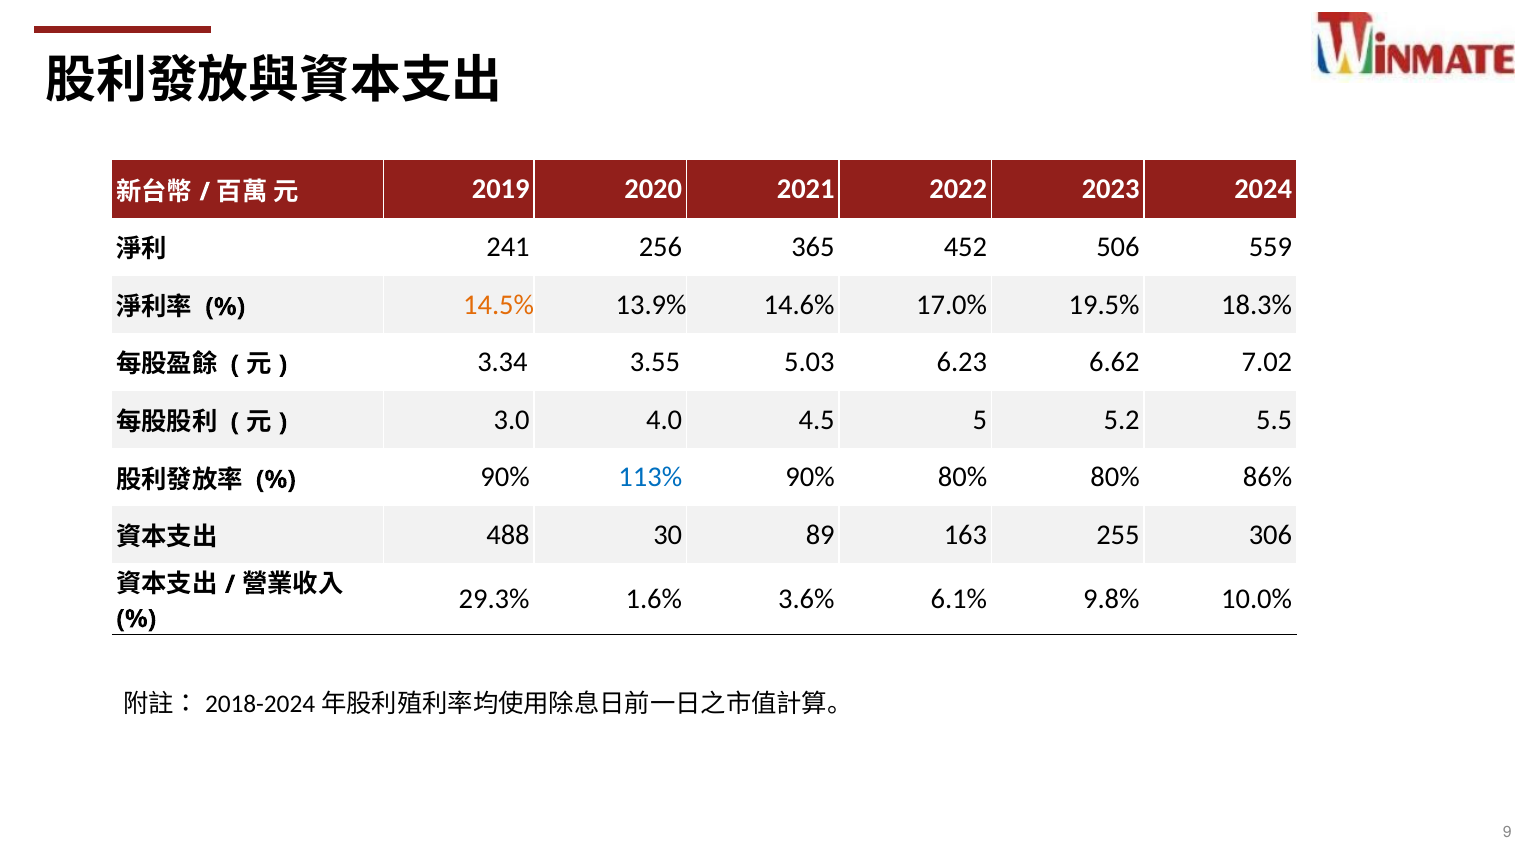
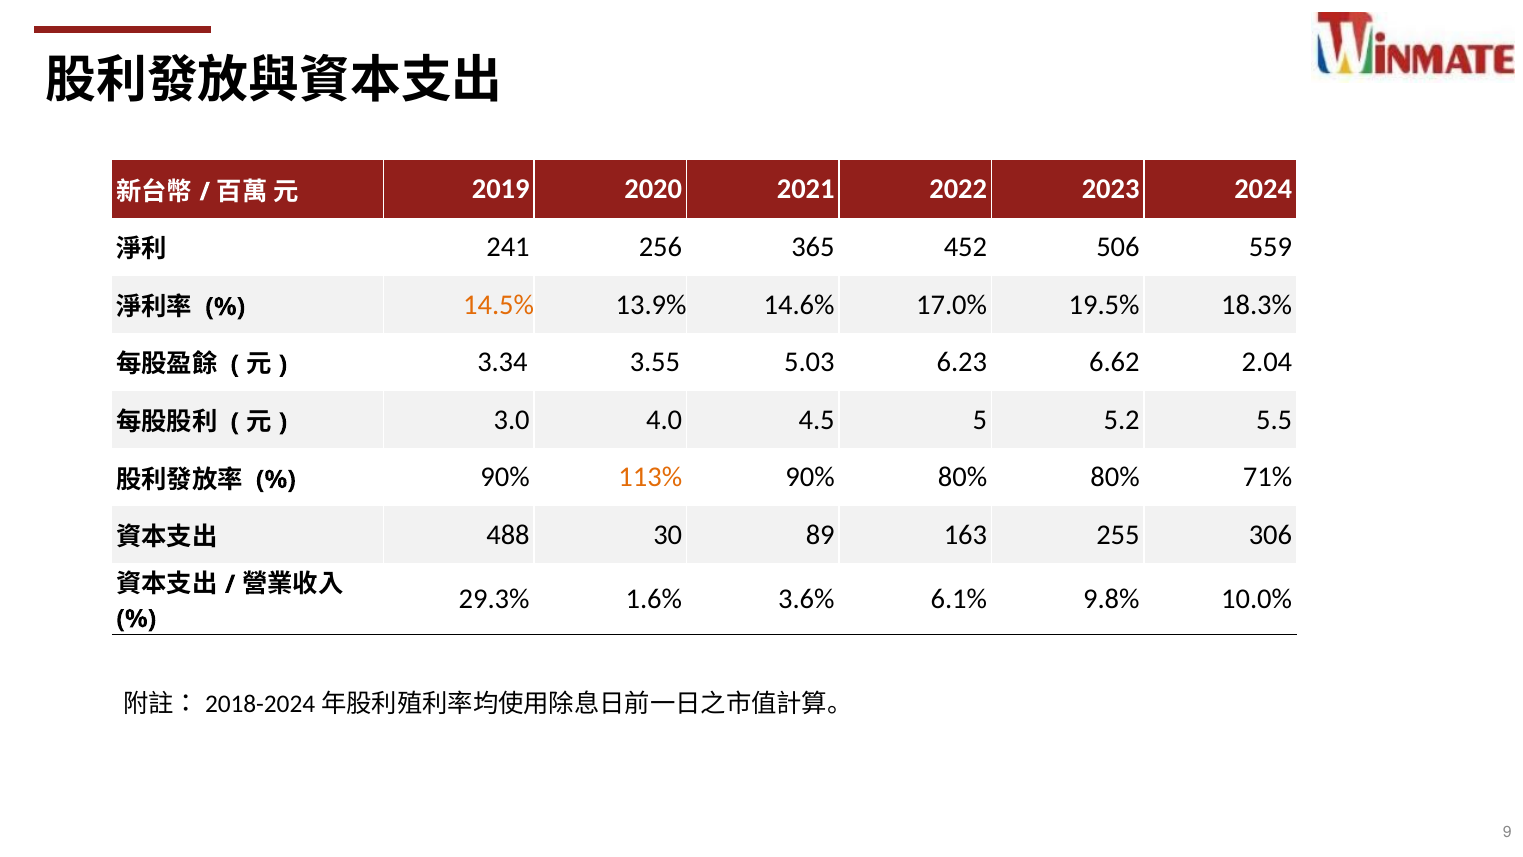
7.02: 7.02 -> 2.04 (1267, 362)
113% colour: blue -> orange (650, 477)
86%: 86% -> 71% (1268, 477)
